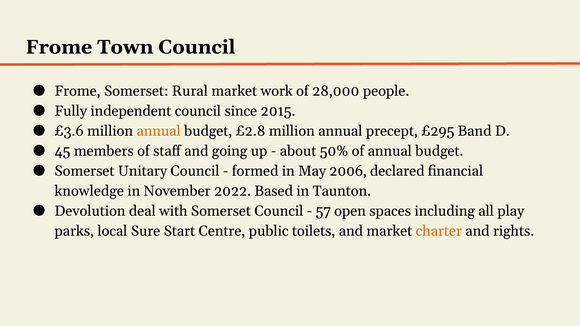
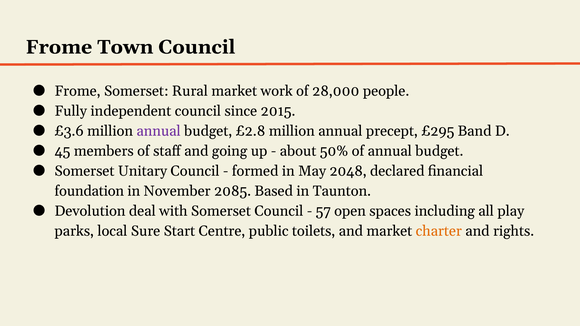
annual colour: orange -> purple (159, 131)
2006: 2006 -> 2048 (348, 171)
knowledge: knowledge -> foundation (89, 191)
2022: 2022 -> 2085 (233, 191)
